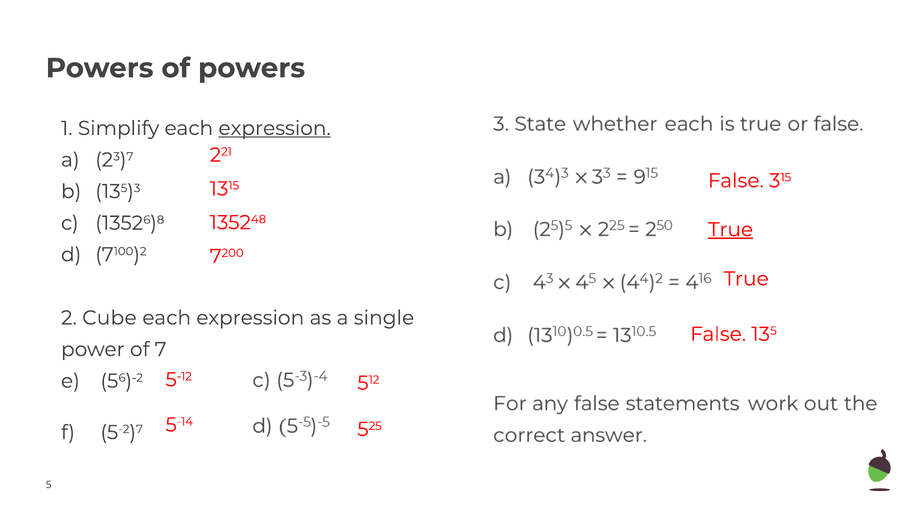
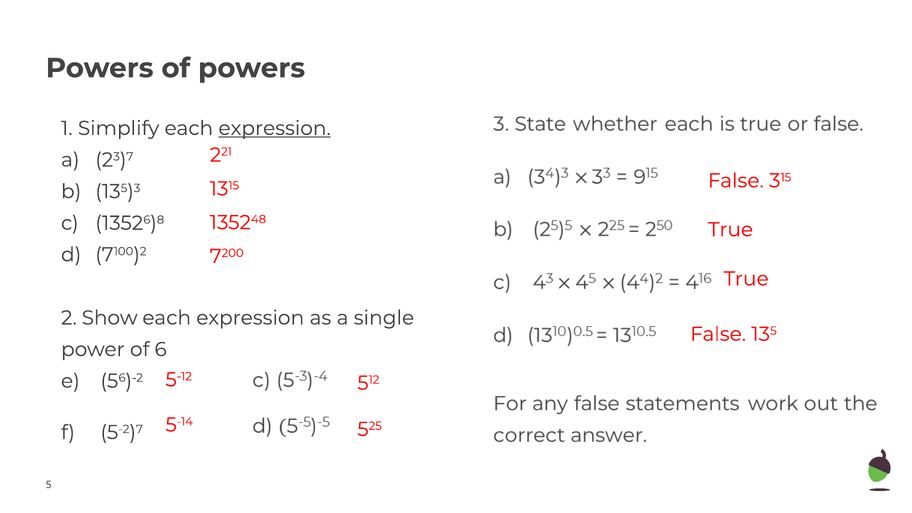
True underline: present -> none (730, 230)
Cube: Cube -> Show (110, 318)
7: 7 -> 6 (161, 349)
